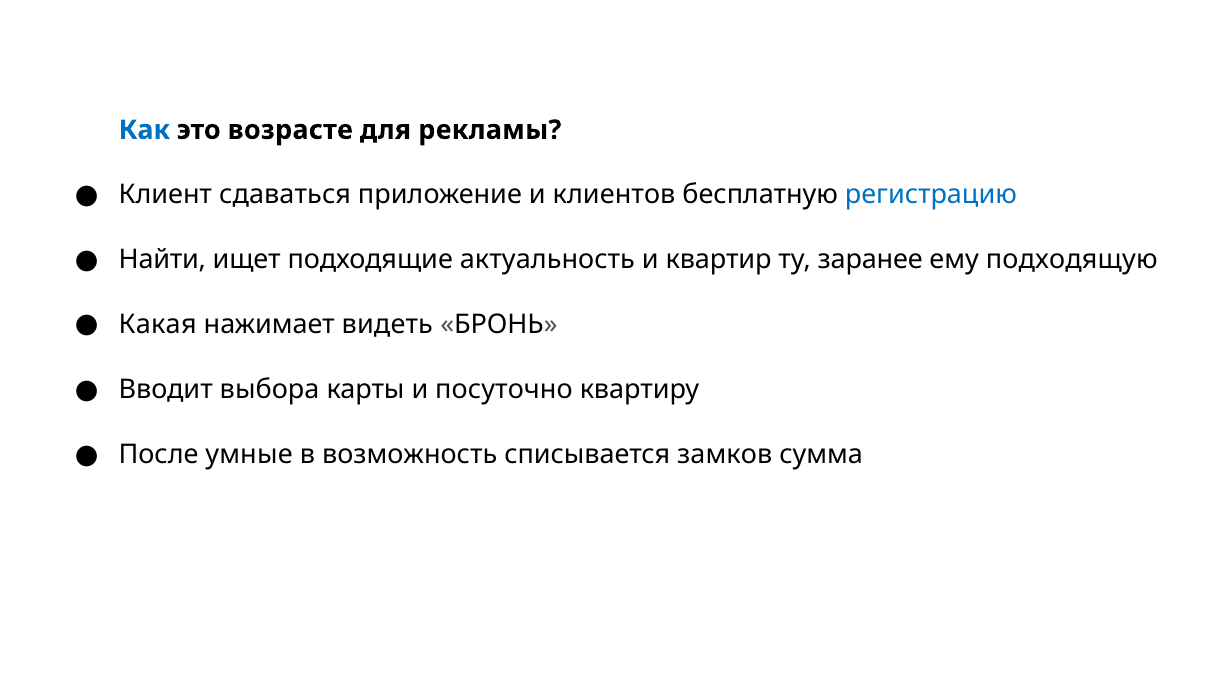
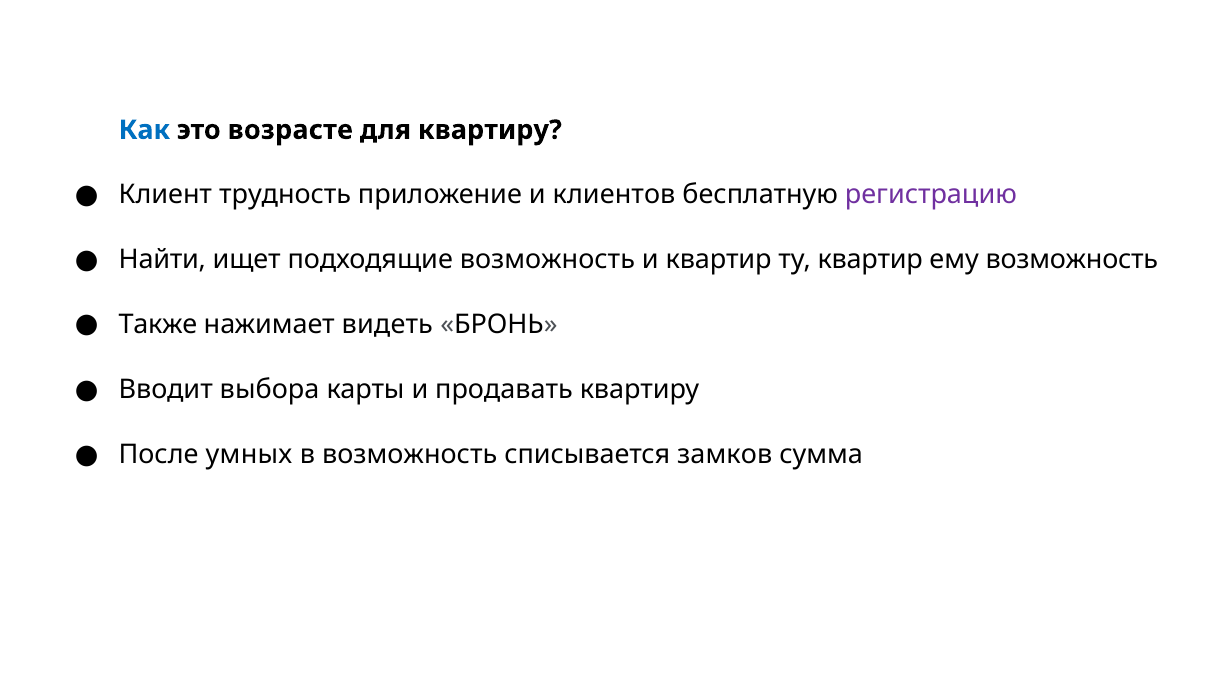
для рекламы: рекламы -> квартиру (490, 130)
сдаваться: сдаваться -> трудность (285, 195)
регистрацию colour: blue -> purple (931, 195)
подходящие актуальность: актуальность -> возможность (547, 260)
ту заранее: заранее -> квартир (870, 260)
ему подходящую: подходящую -> возможность (1072, 260)
Какая: Какая -> Также (158, 325)
посуточно: посуточно -> продавать (504, 390)
умные: умные -> умных (249, 455)
